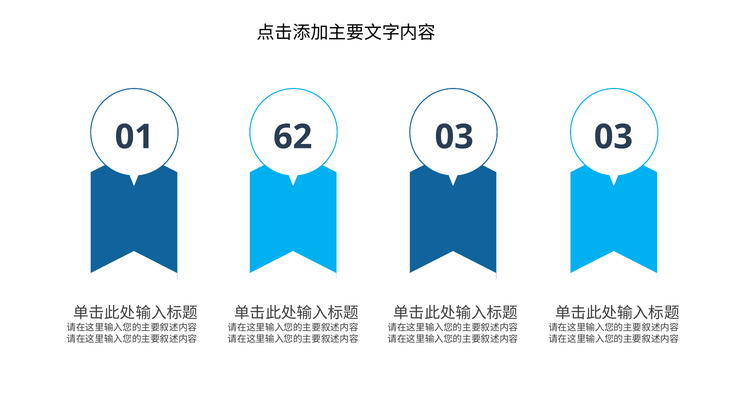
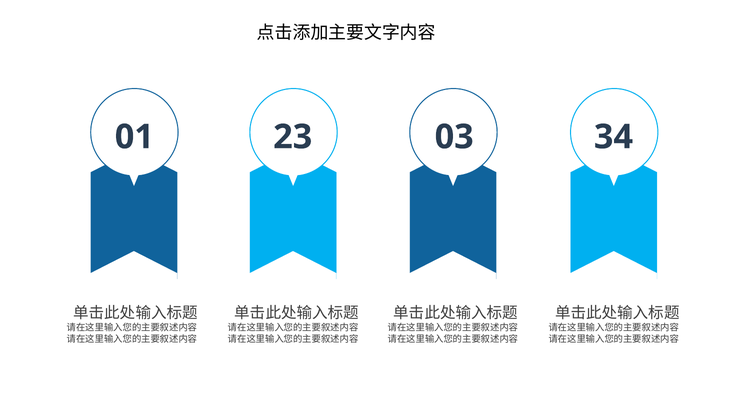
62: 62 -> 23 (293, 137)
03 03: 03 -> 34 (613, 137)
